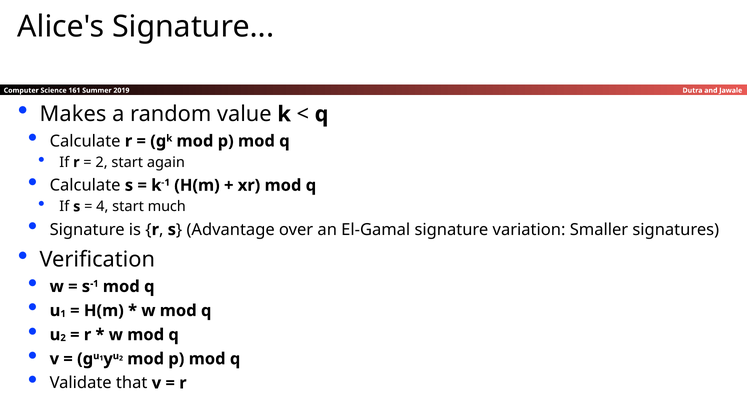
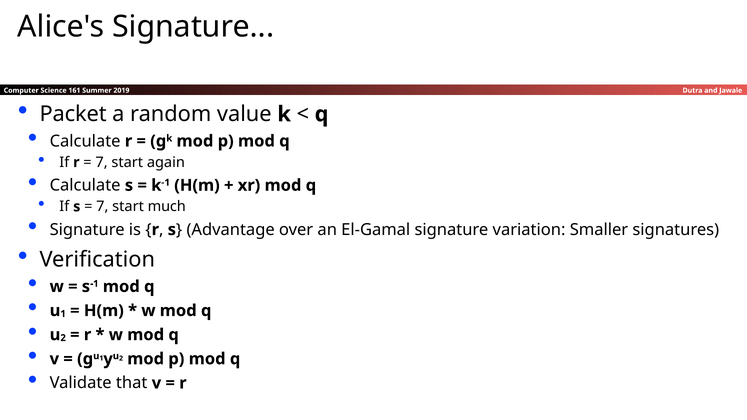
Makes: Makes -> Packet (73, 114)
2: 2 -> 7 (102, 162)
4: 4 -> 7 (102, 207)
